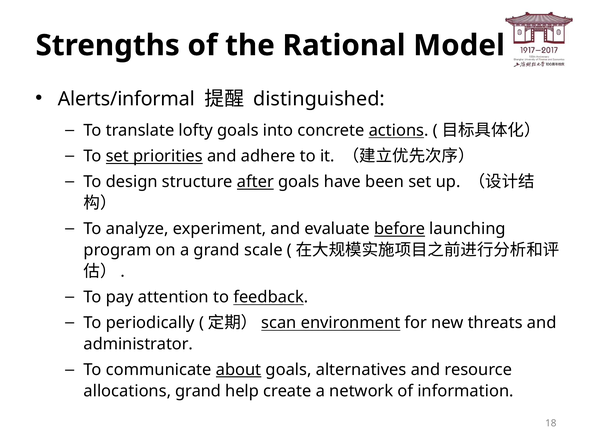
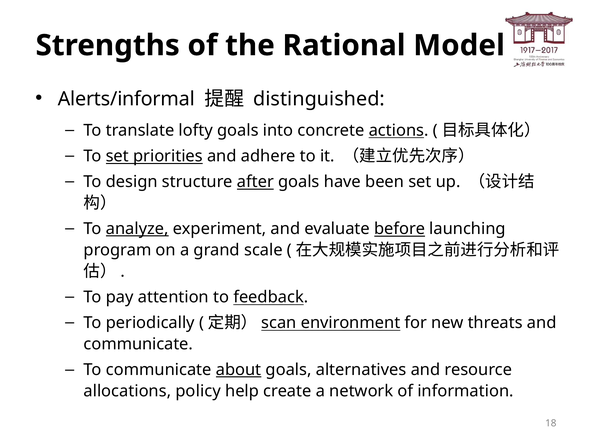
analyze underline: none -> present (137, 229)
administrator: administrator -> communicate (138, 344)
allocations grand: grand -> policy (198, 391)
